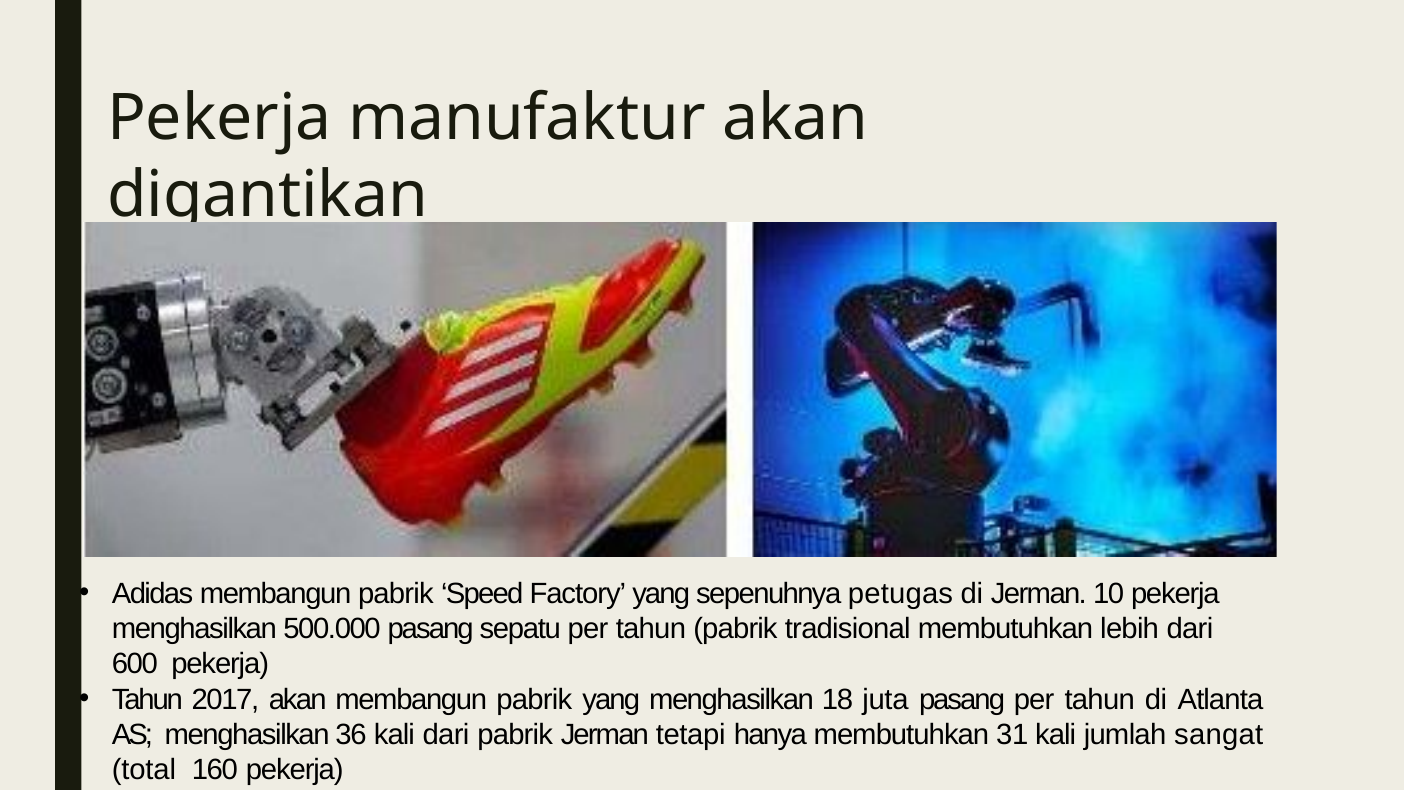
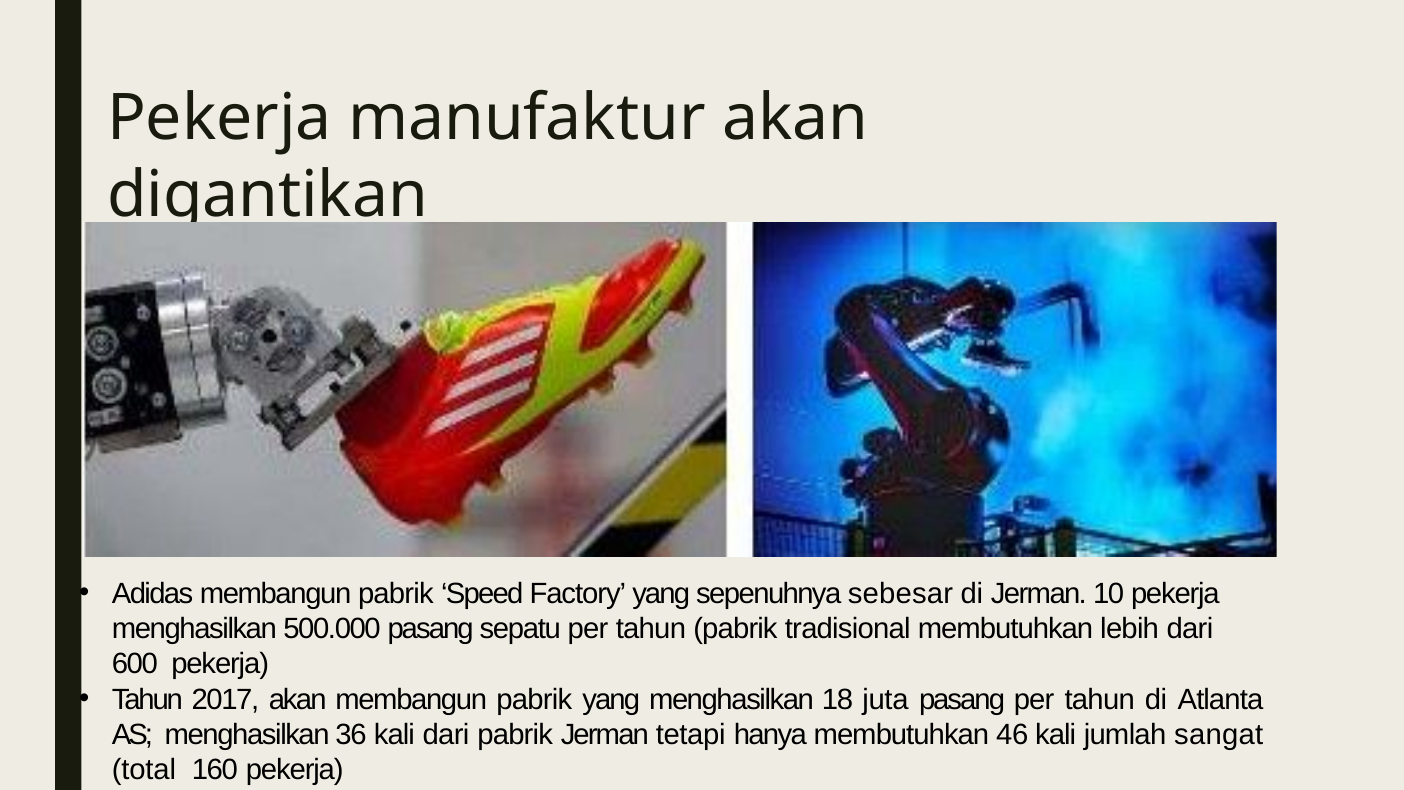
petugas: petugas -> sebesar (900, 594)
31: 31 -> 46 (1012, 734)
